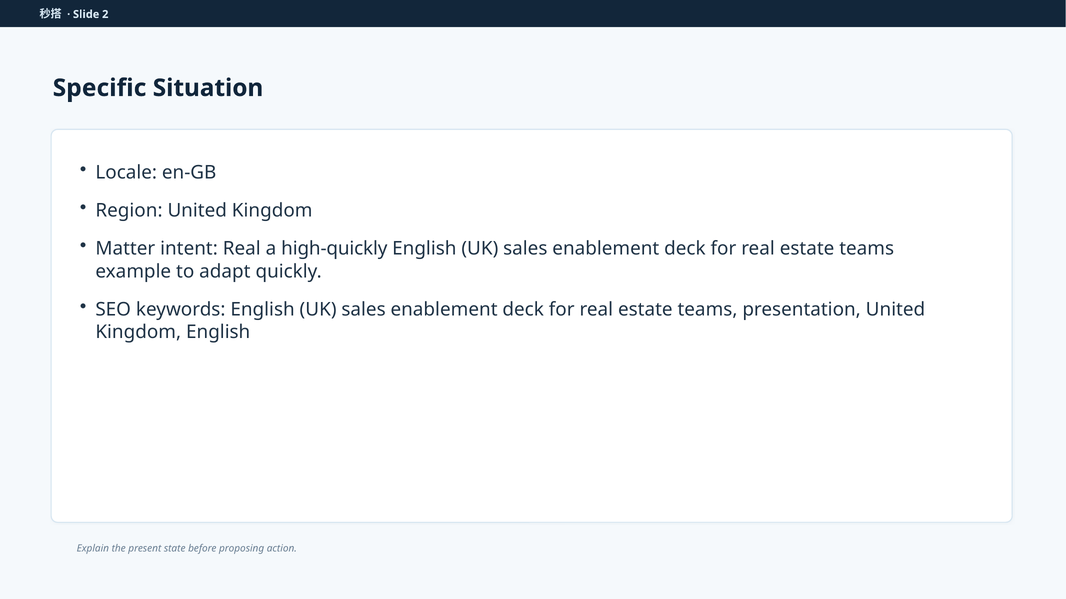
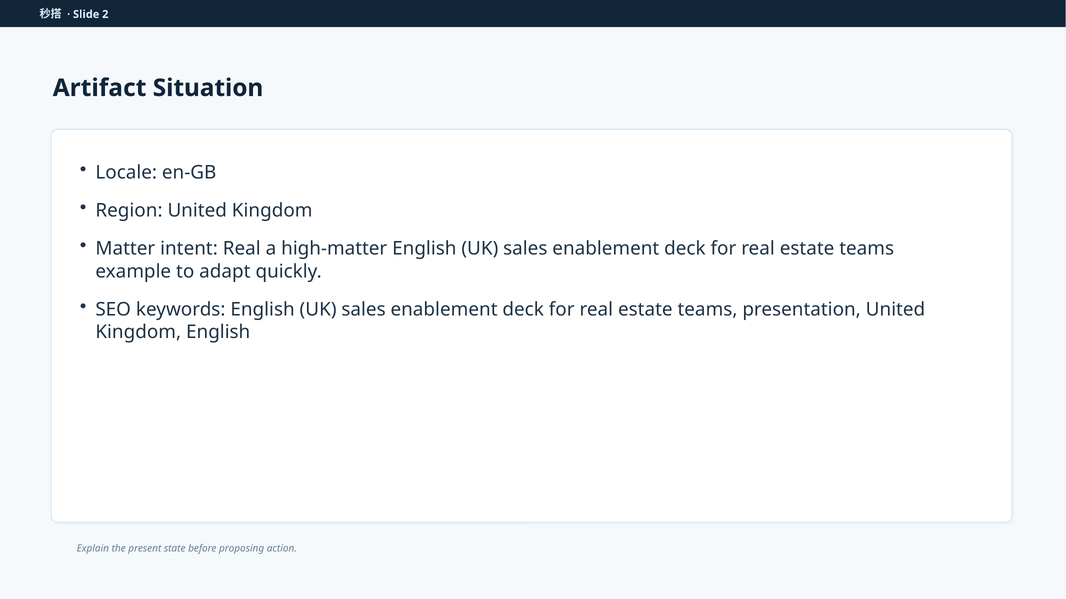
Specific: Specific -> Artifact (100, 88)
high-quickly: high-quickly -> high-matter (334, 249)
